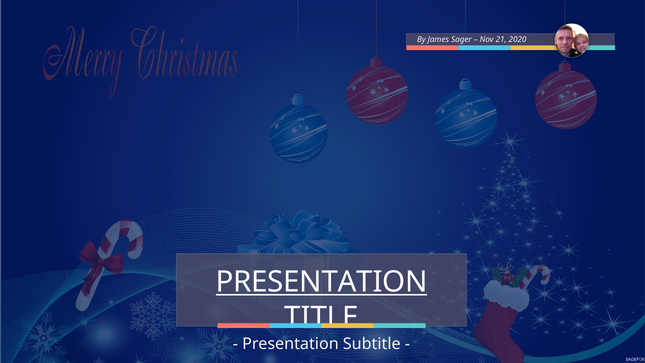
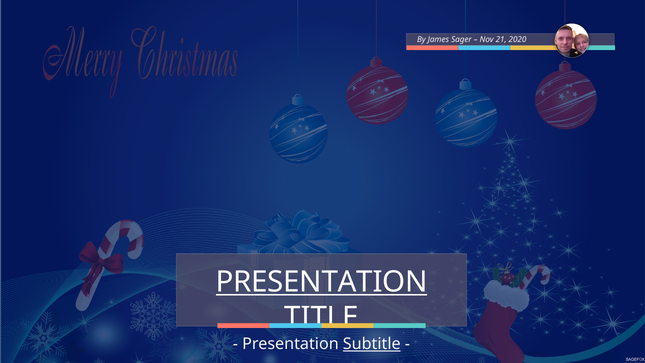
Subtitle underline: none -> present (372, 344)
